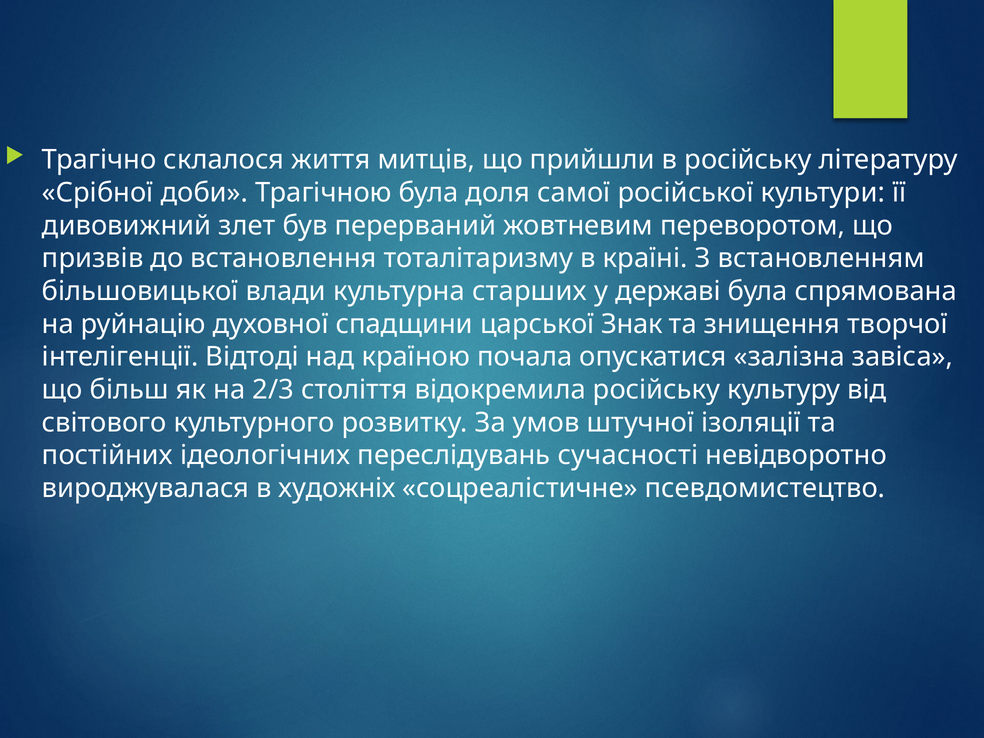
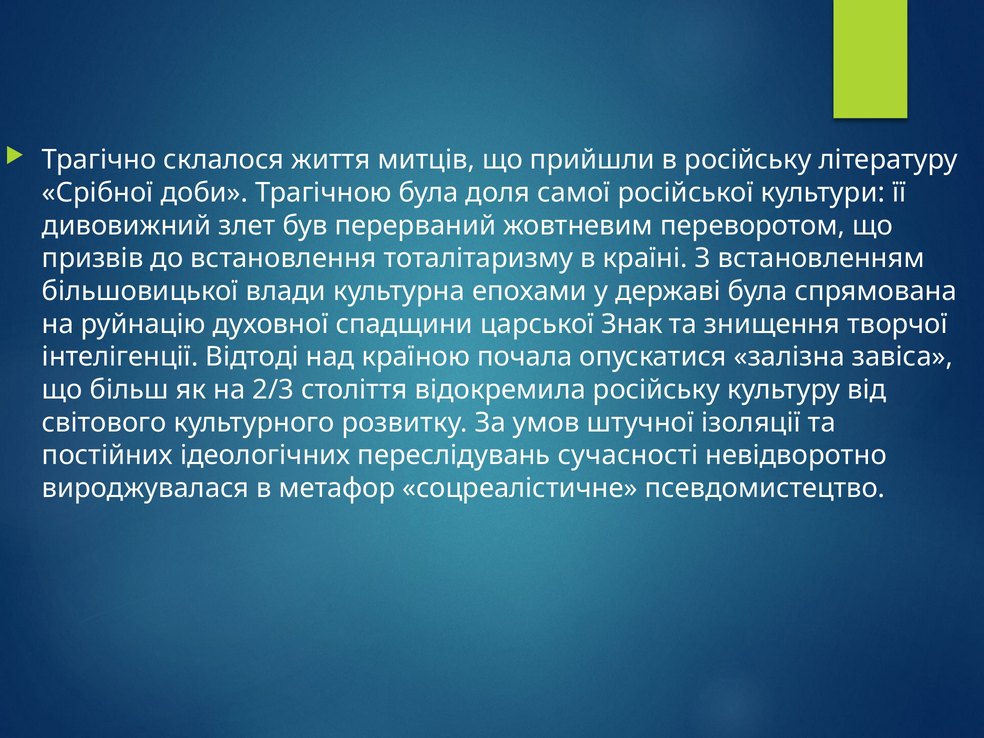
старших: старших -> епохами (529, 291)
художніх: художніх -> метафор (337, 488)
